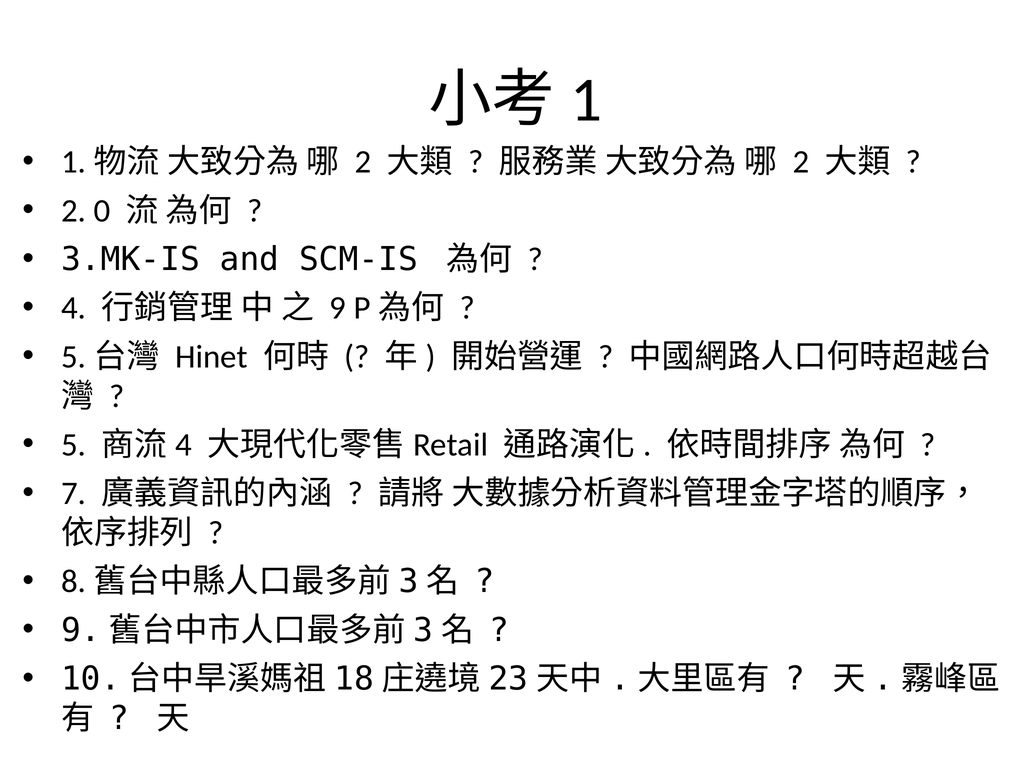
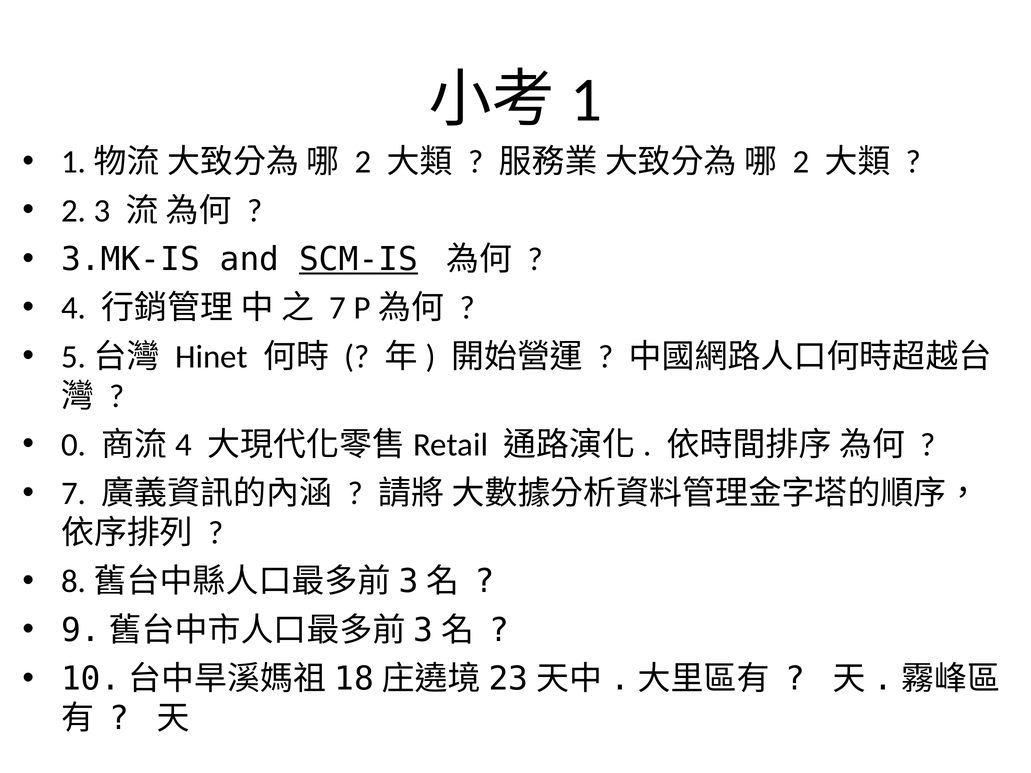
0: 0 -> 3 (102, 211)
SCM-IS underline: none -> present (359, 259)
9: 9 -> 7 (338, 308)
5: 5 -> 0 (74, 445)
